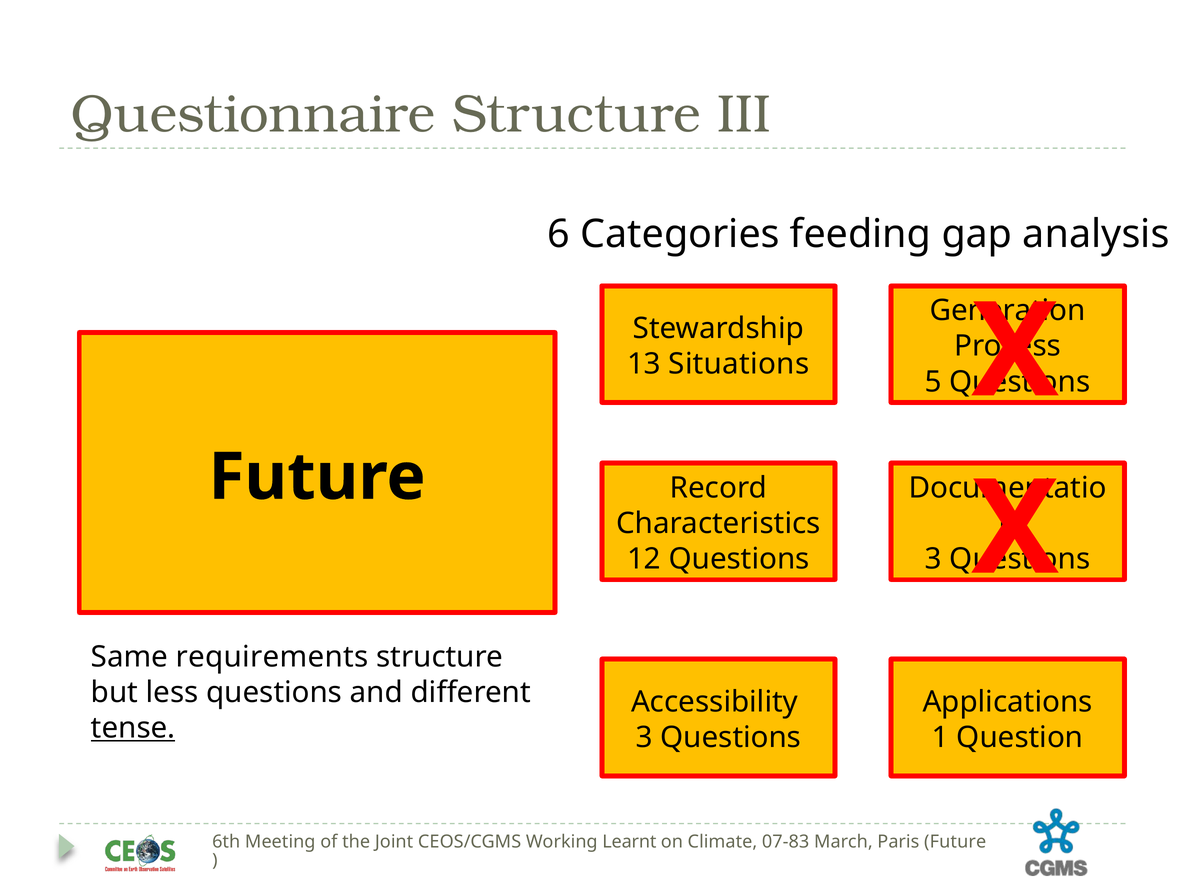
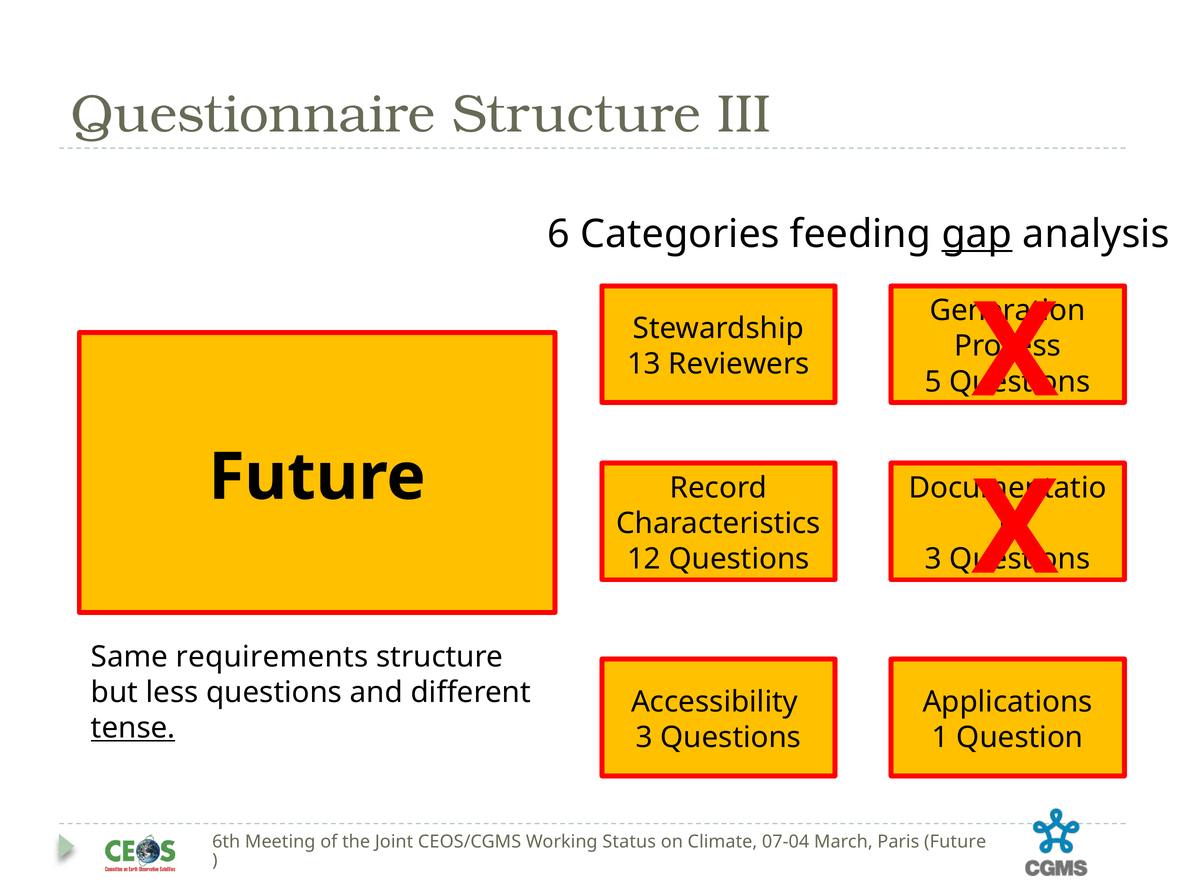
gap underline: none -> present (977, 234)
Situations: Situations -> Reviewers (739, 364)
Learnt: Learnt -> Status (629, 842)
07-83: 07-83 -> 07-04 (786, 842)
